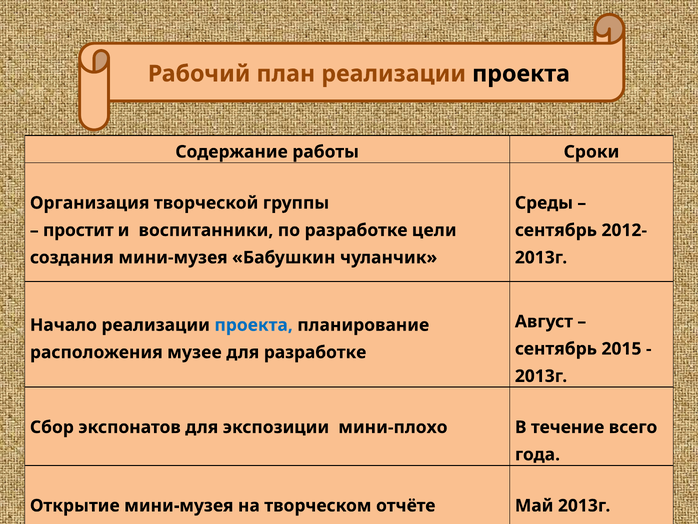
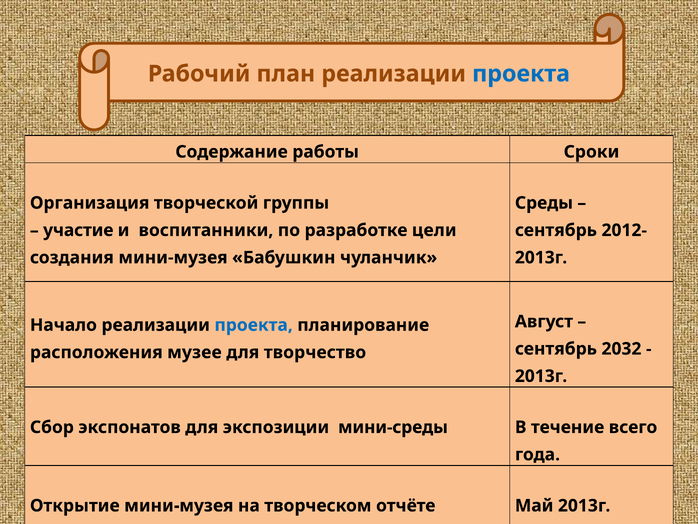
проекта colour: black -> blue (521, 74)
простит: простит -> участие (78, 230)
2015: 2015 -> 2032 (621, 349)
для разработке: разработке -> творчество (315, 352)
мини-плохо: мини-плохо -> мини-среды (393, 427)
